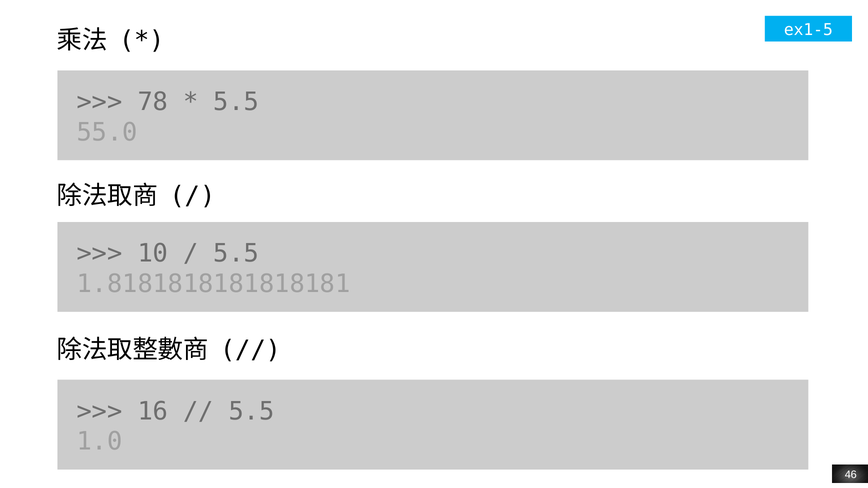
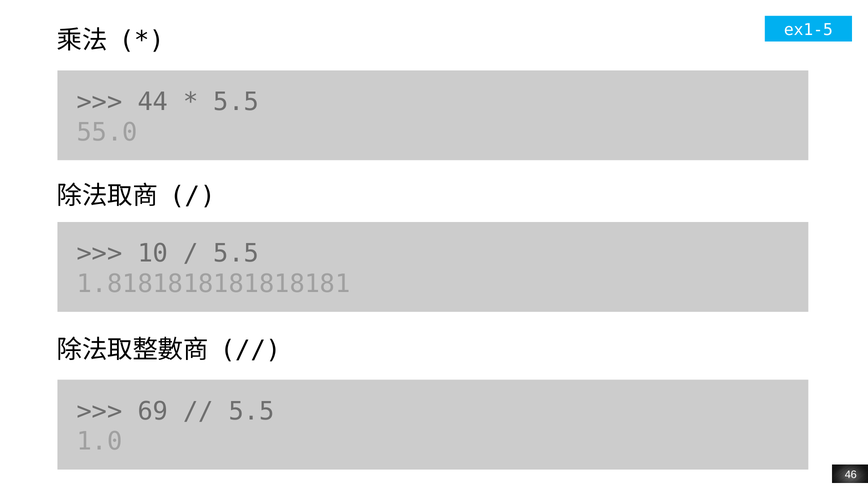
78: 78 -> 44 (153, 102)
16: 16 -> 69 (153, 411)
